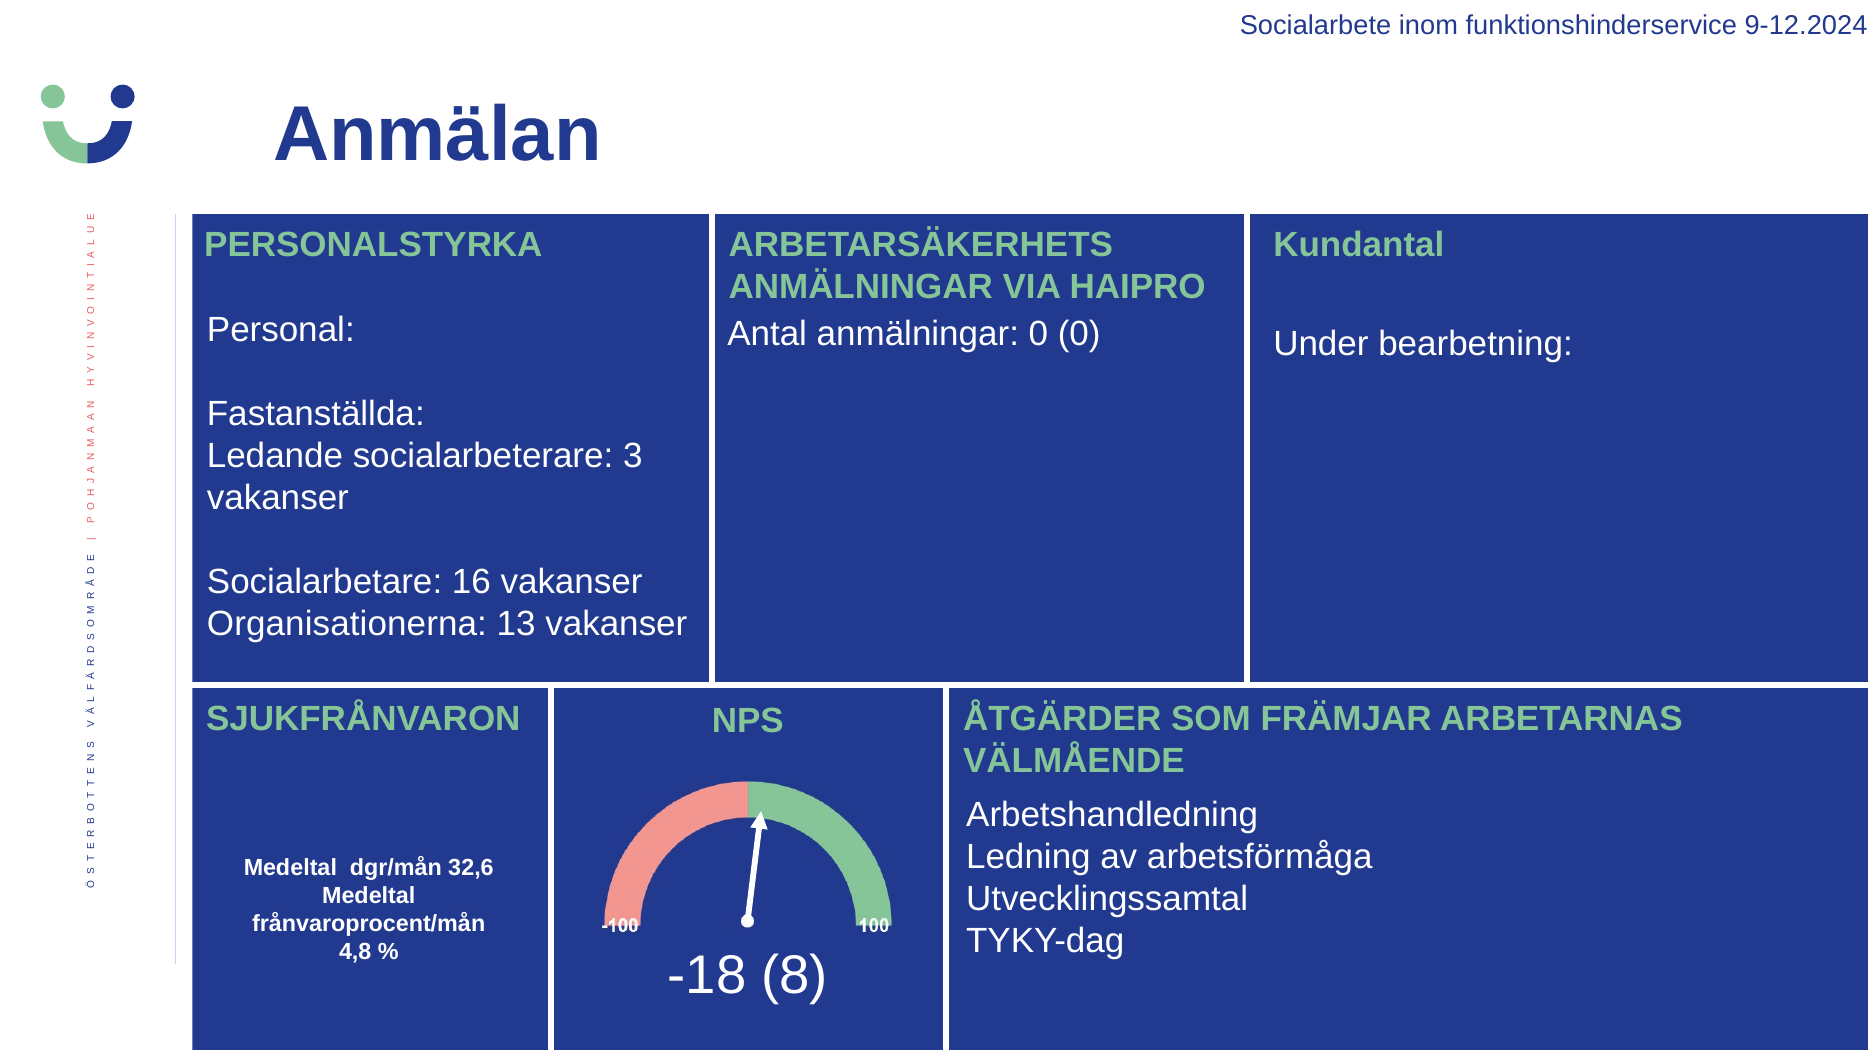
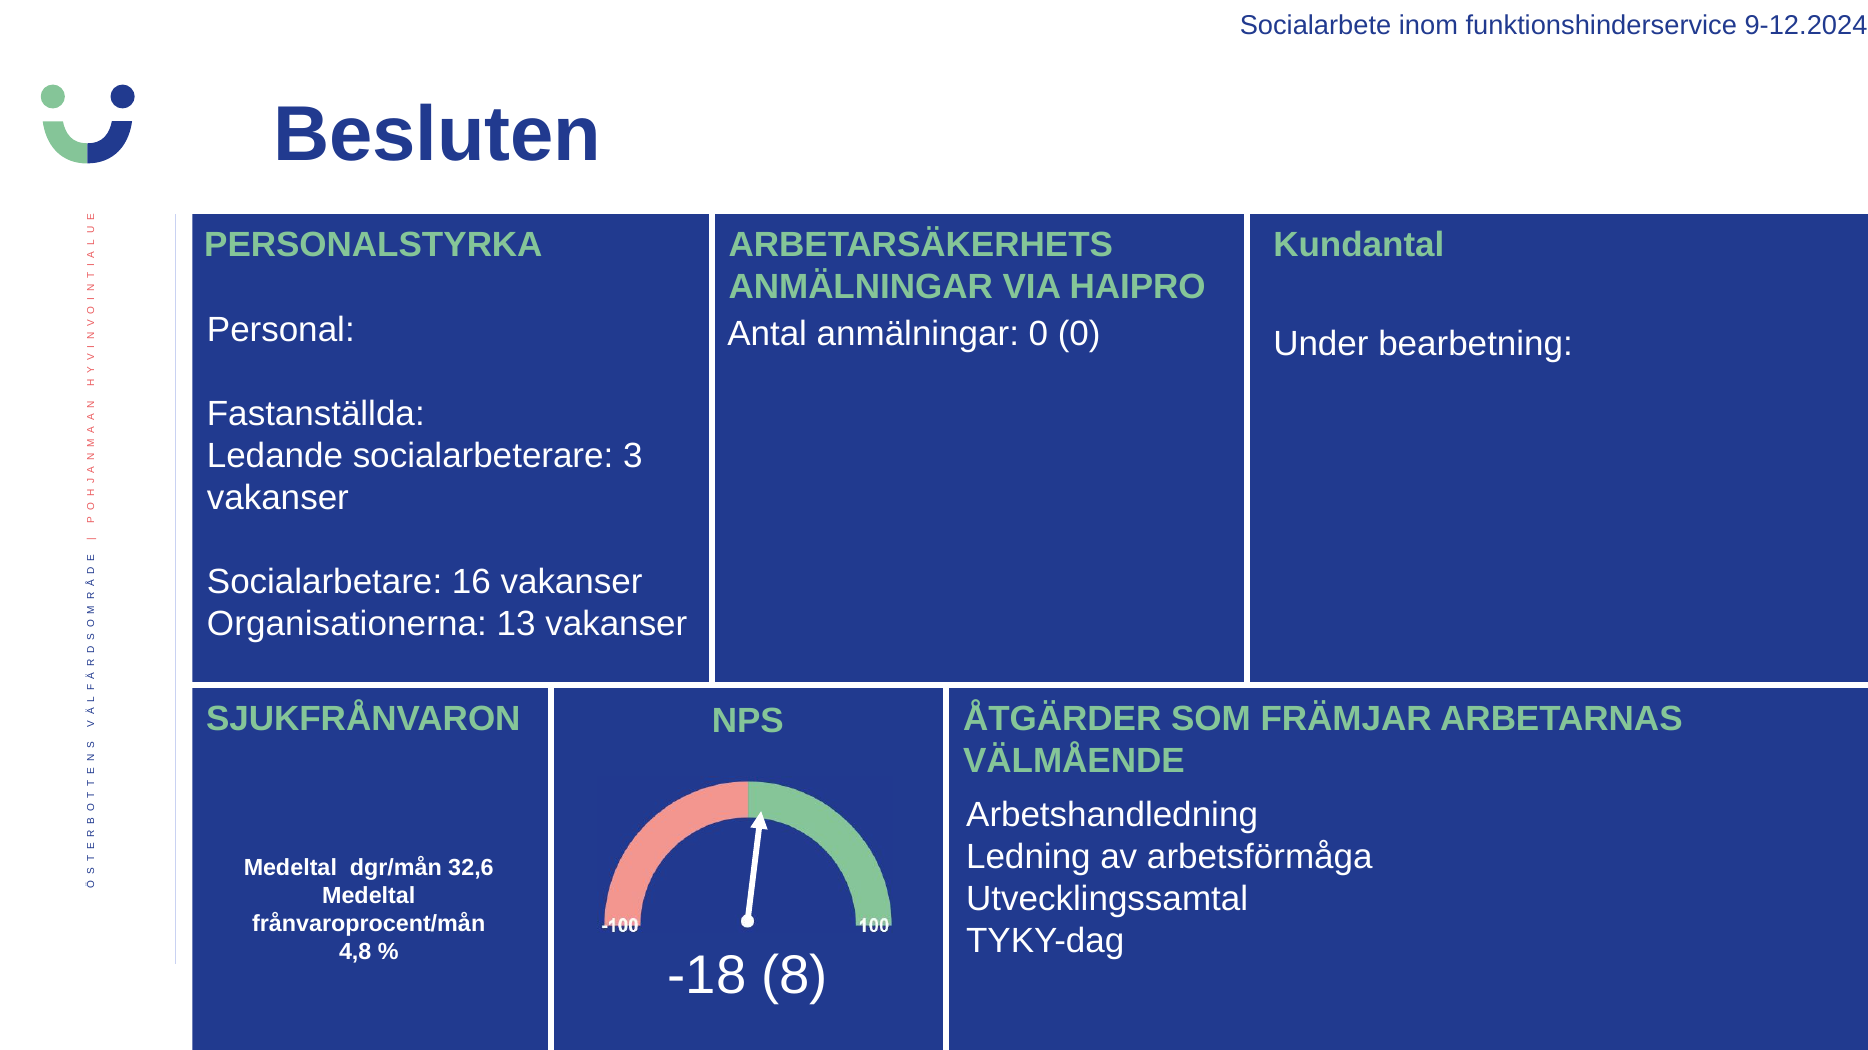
Anmälan: Anmälan -> Besluten (437, 135)
